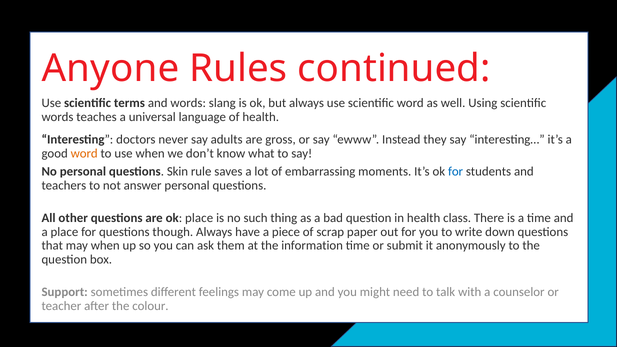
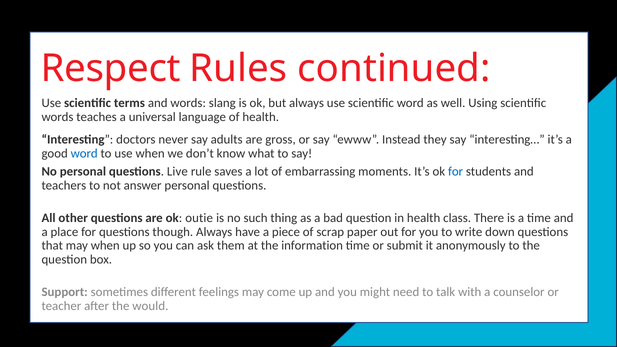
Anyone: Anyone -> Respect (111, 69)
word colour: orange -> blue (84, 154)
Skin: Skin -> Live (177, 172)
ok place: place -> outie (199, 218)
colour: colour -> would (150, 306)
